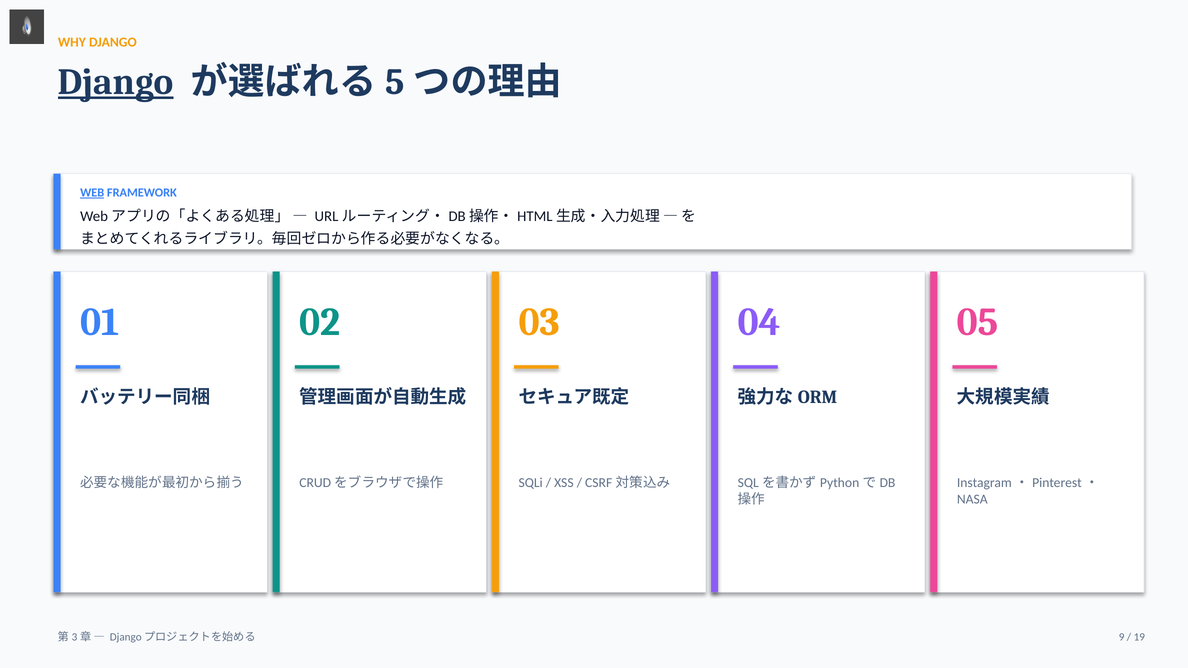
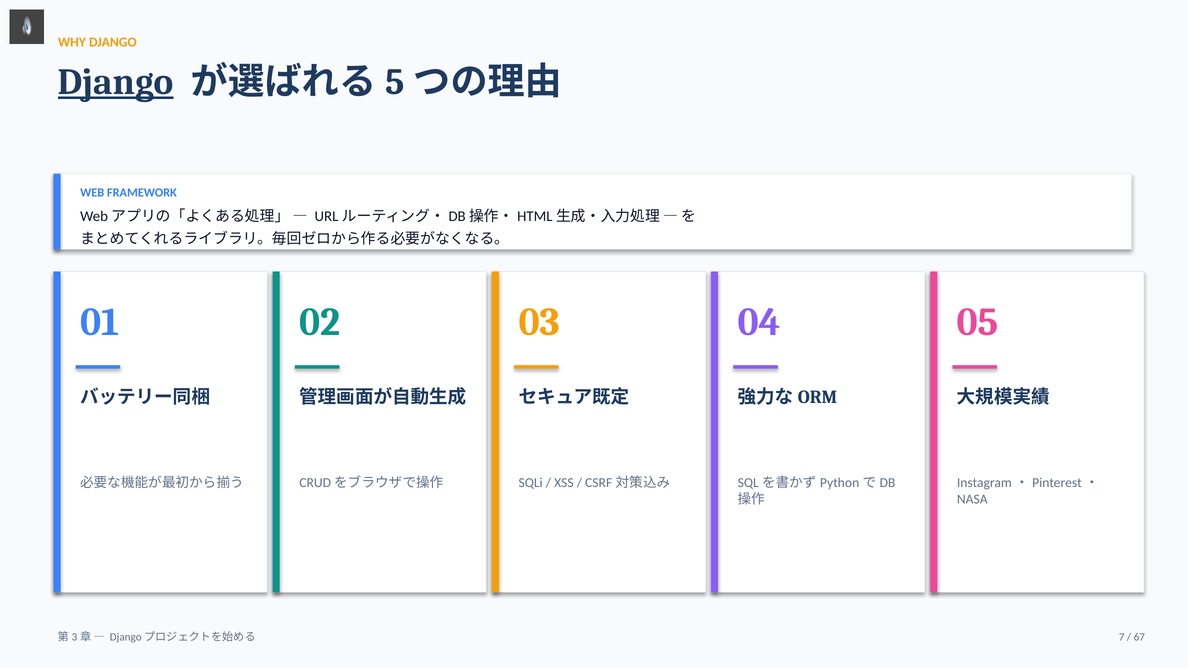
WEB underline: present -> none (92, 193)
9: 9 -> 7 (1122, 637)
19: 19 -> 67 (1139, 637)
